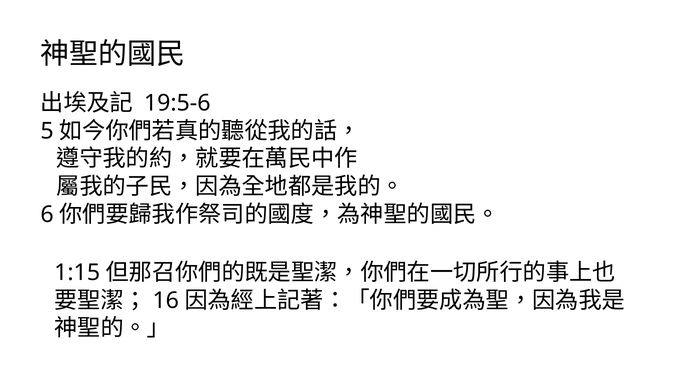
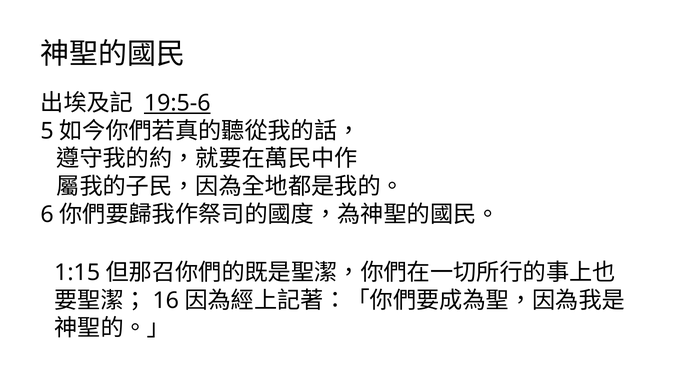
19:5-6 underline: none -> present (177, 103)
